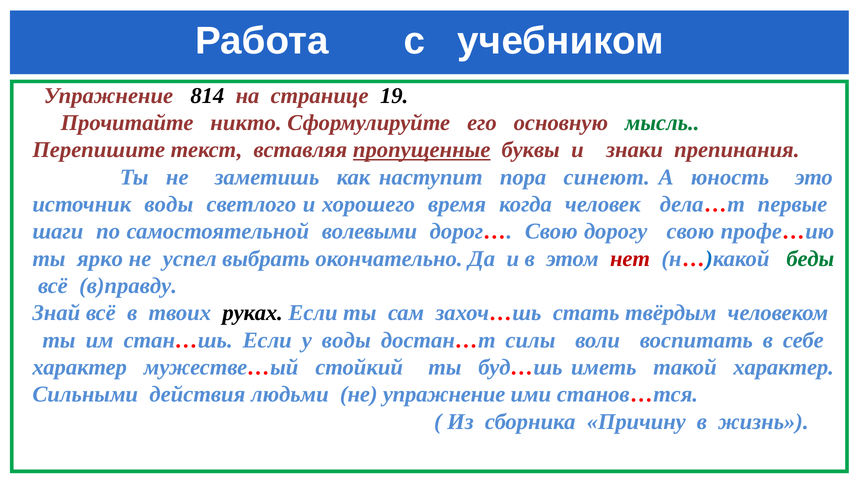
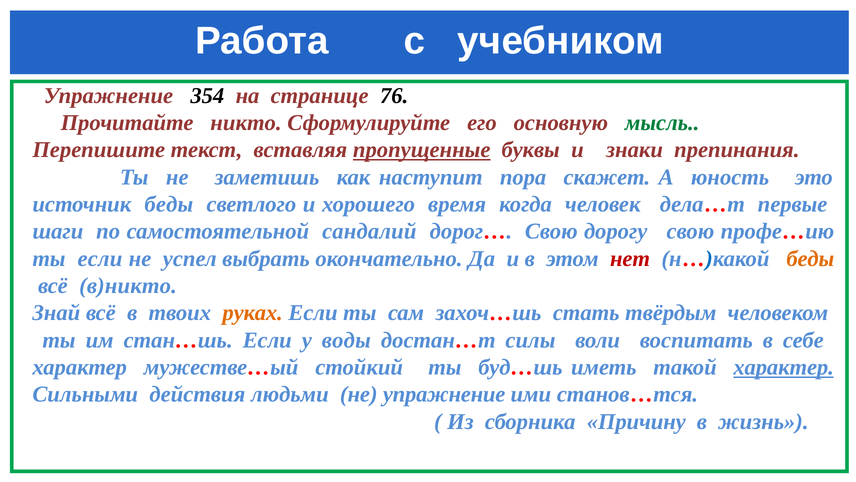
814: 814 -> 354 (207, 96)
19: 19 -> 76 (394, 96)
синеют: синеют -> скажет (607, 177)
источник воды: воды -> беды (169, 204)
волевыми: волевыми -> сандалий (369, 231)
ты ярко: ярко -> если (100, 259)
беды colour: green -> orange (810, 259)
в)правду: в)правду -> в)никто (128, 286)
руках colour: black -> orange (253, 313)
характер underline: none -> present (784, 367)
